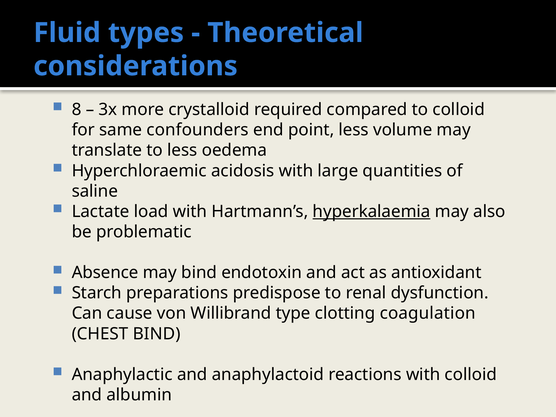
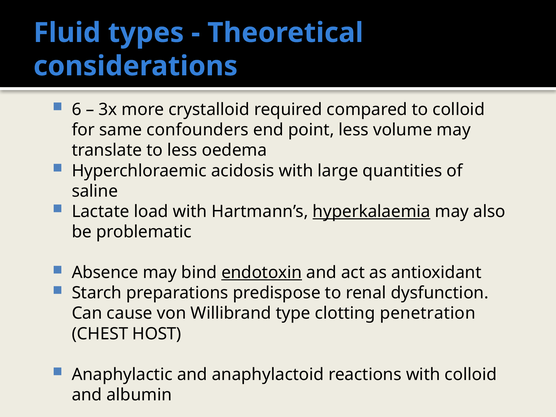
8: 8 -> 6 (77, 110)
endotoxin underline: none -> present (262, 273)
coagulation: coagulation -> penetration (428, 313)
CHEST BIND: BIND -> HOST (157, 334)
